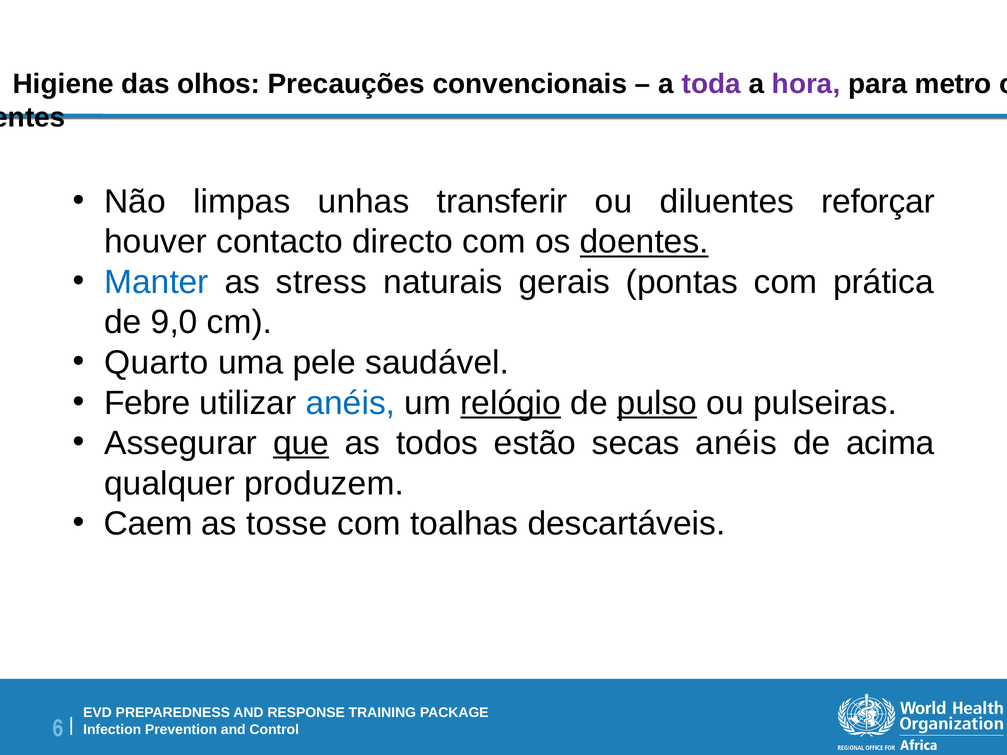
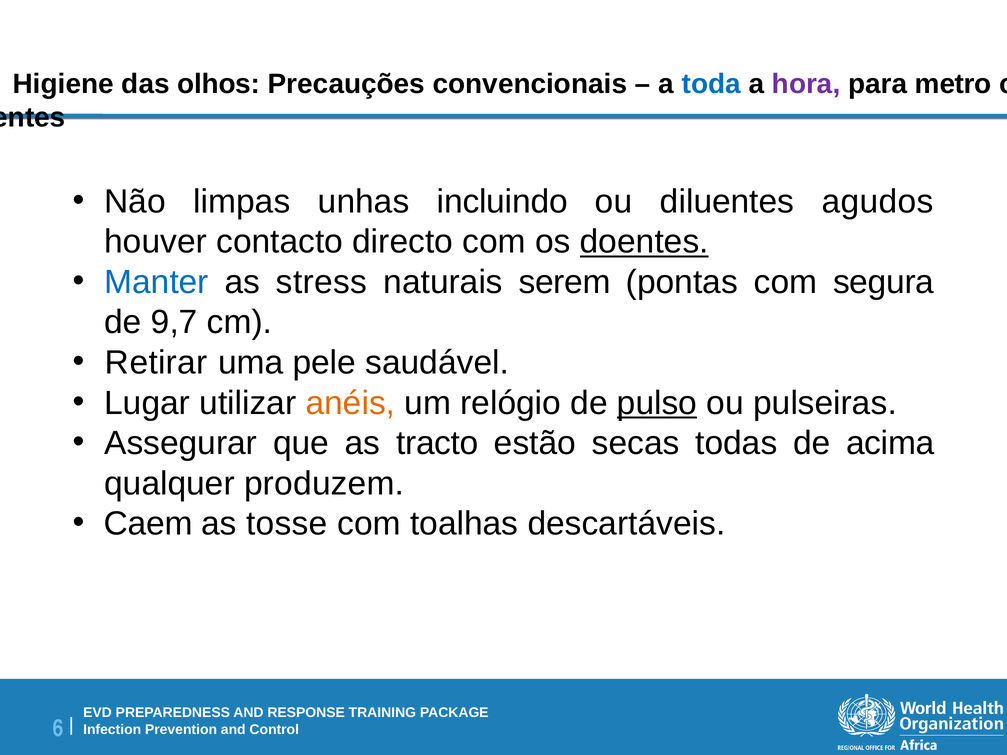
toda colour: purple -> blue (711, 84)
transferir: transferir -> incluindo (502, 202)
reforçar: reforçar -> agudos (878, 202)
gerais: gerais -> serem (565, 282)
prática: prática -> segura (884, 282)
9,0: 9,0 -> 9,7 (174, 322)
Quarto: Quarto -> Retirar (156, 363)
Febre: Febre -> Lugar (147, 403)
anéis colour: blue -> orange (350, 403)
relógio underline: present -> none (511, 403)
que underline: present -> none (301, 443)
todos: todos -> tracto (437, 443)
secas anéis: anéis -> todas (736, 443)
